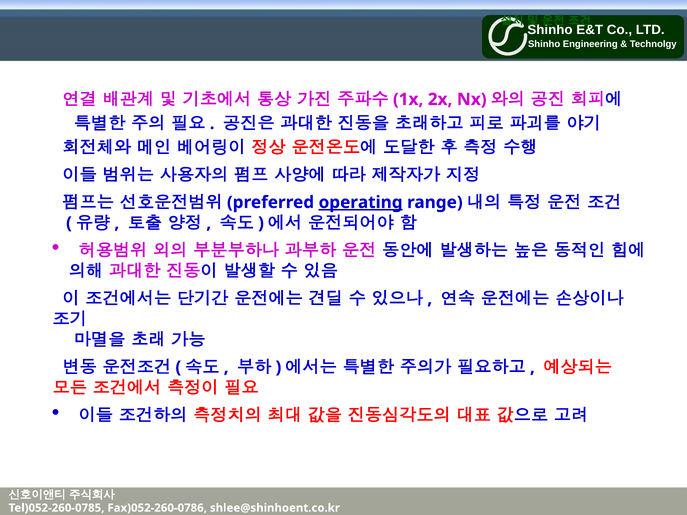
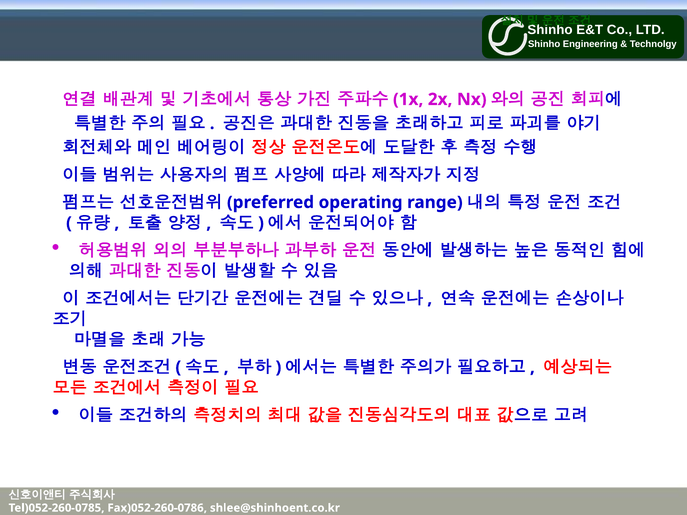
operating underline: present -> none (361, 202)
